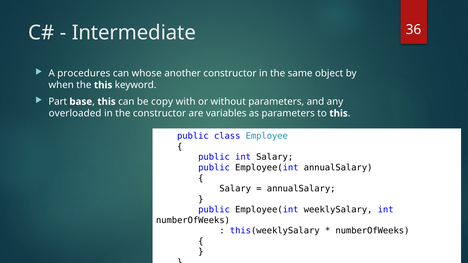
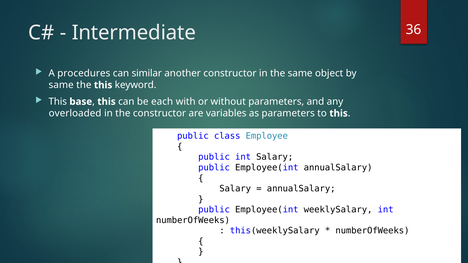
whose: whose -> similar (147, 73)
when: when -> same (61, 85)
Part: Part -> This (58, 102)
copy: copy -> each (162, 102)
